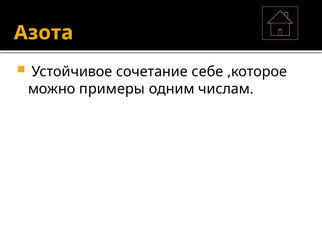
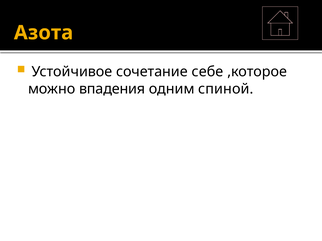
примеры: примеры -> впадения (112, 89)
числам: числам -> спиной (226, 89)
